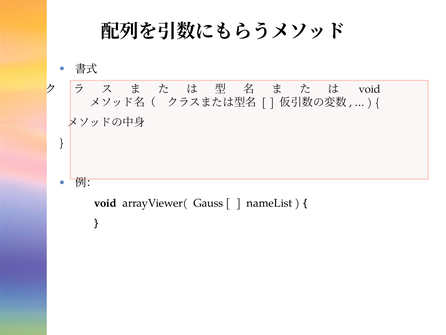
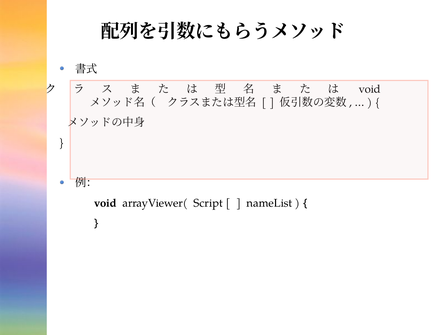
Gauss: Gauss -> Script (208, 203)
